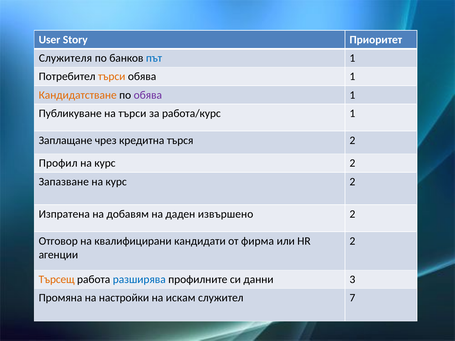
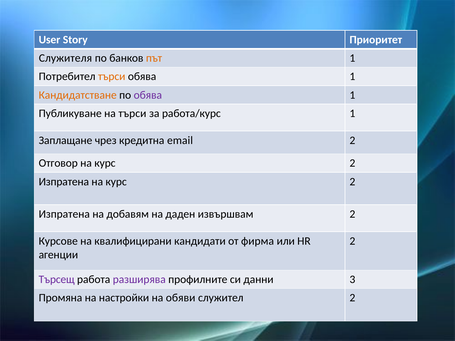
път colour: blue -> orange (154, 58)
търся: търся -> email (180, 140)
Профил: Профил -> Отговор (58, 163)
Запазване: Запазване -> Изпратена (64, 182)
извършено: извършено -> извършвам (226, 214)
Отговор: Отговор -> Курсове (58, 241)
Търсещ colour: orange -> purple (57, 280)
разширява colour: blue -> purple (139, 280)
искам: искам -> обяви (181, 298)
служител 7: 7 -> 2 (352, 298)
